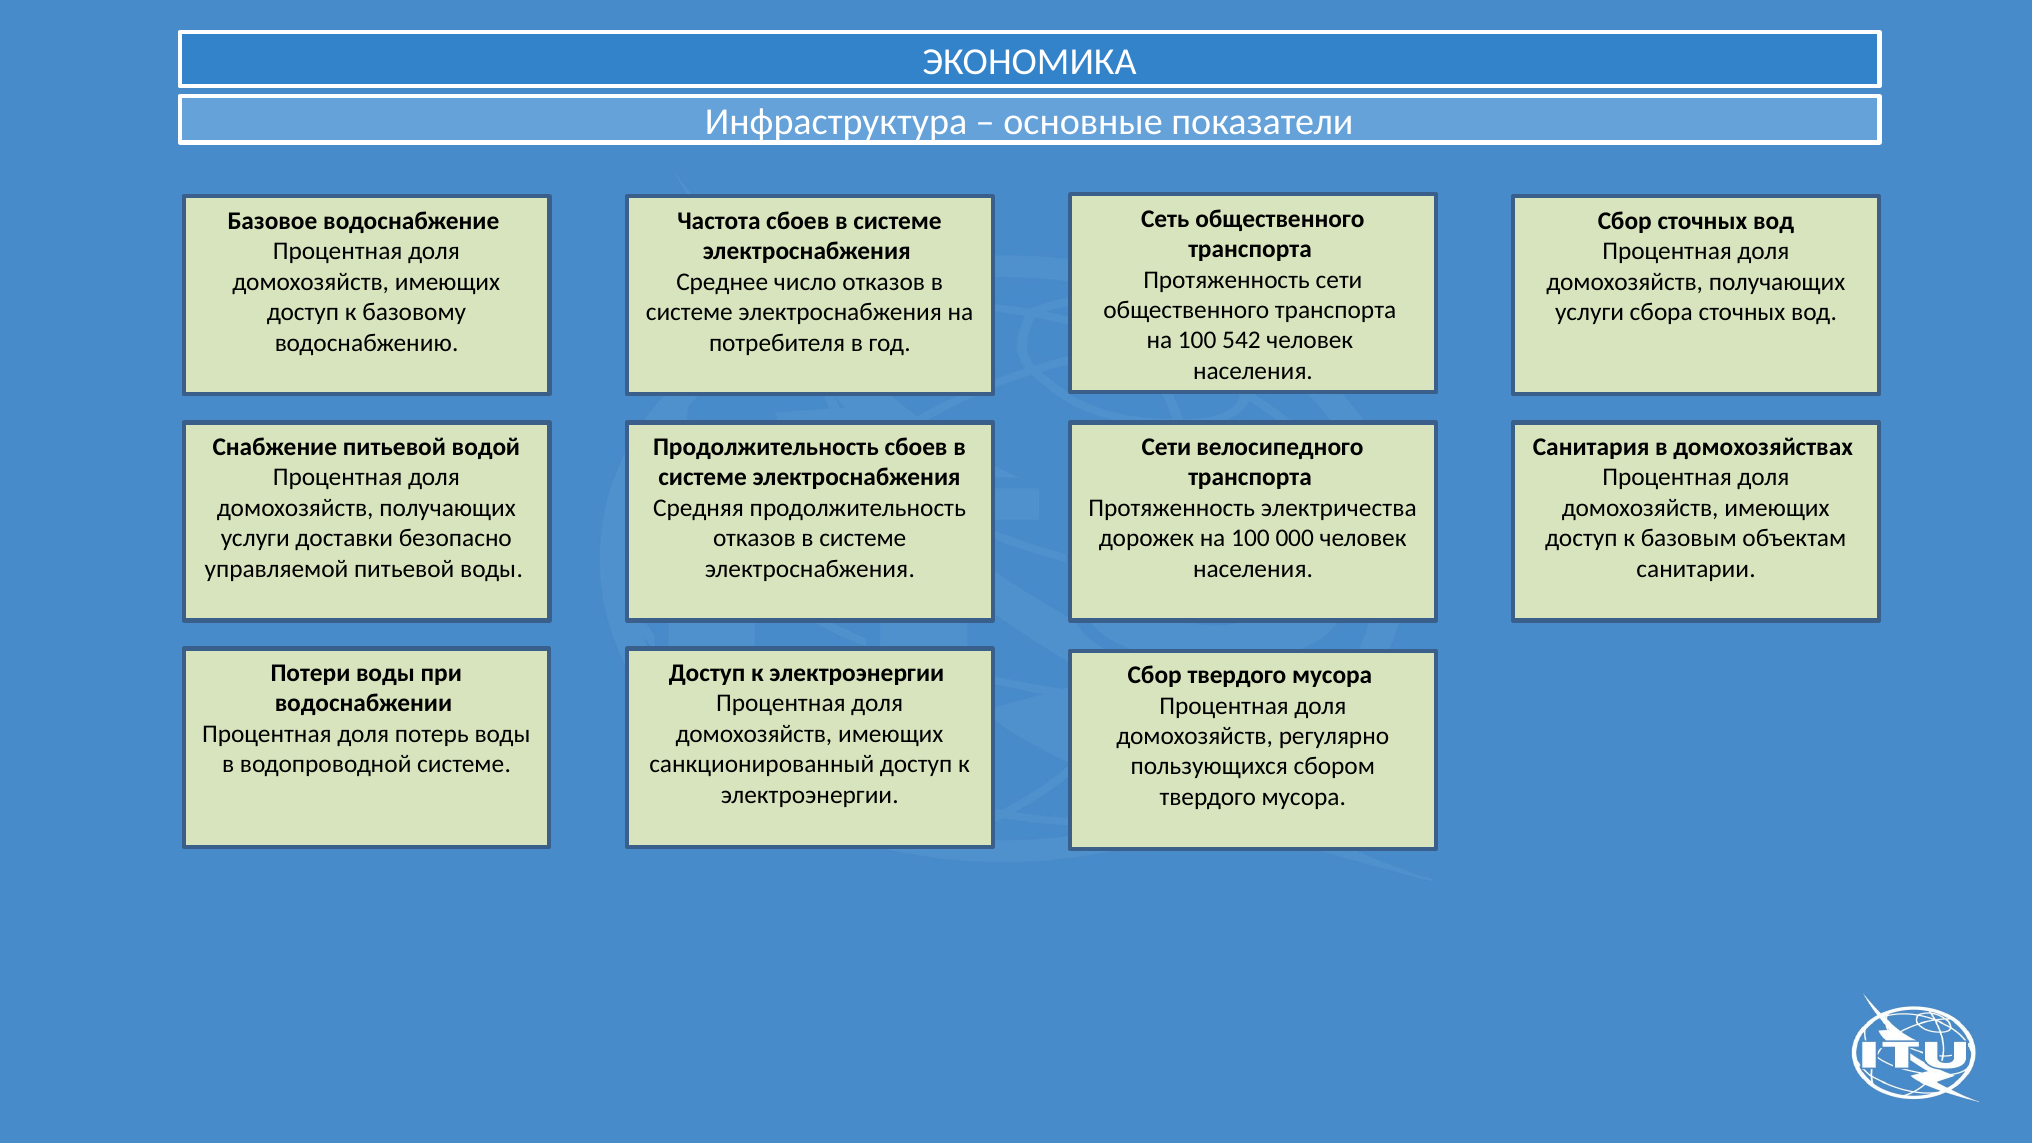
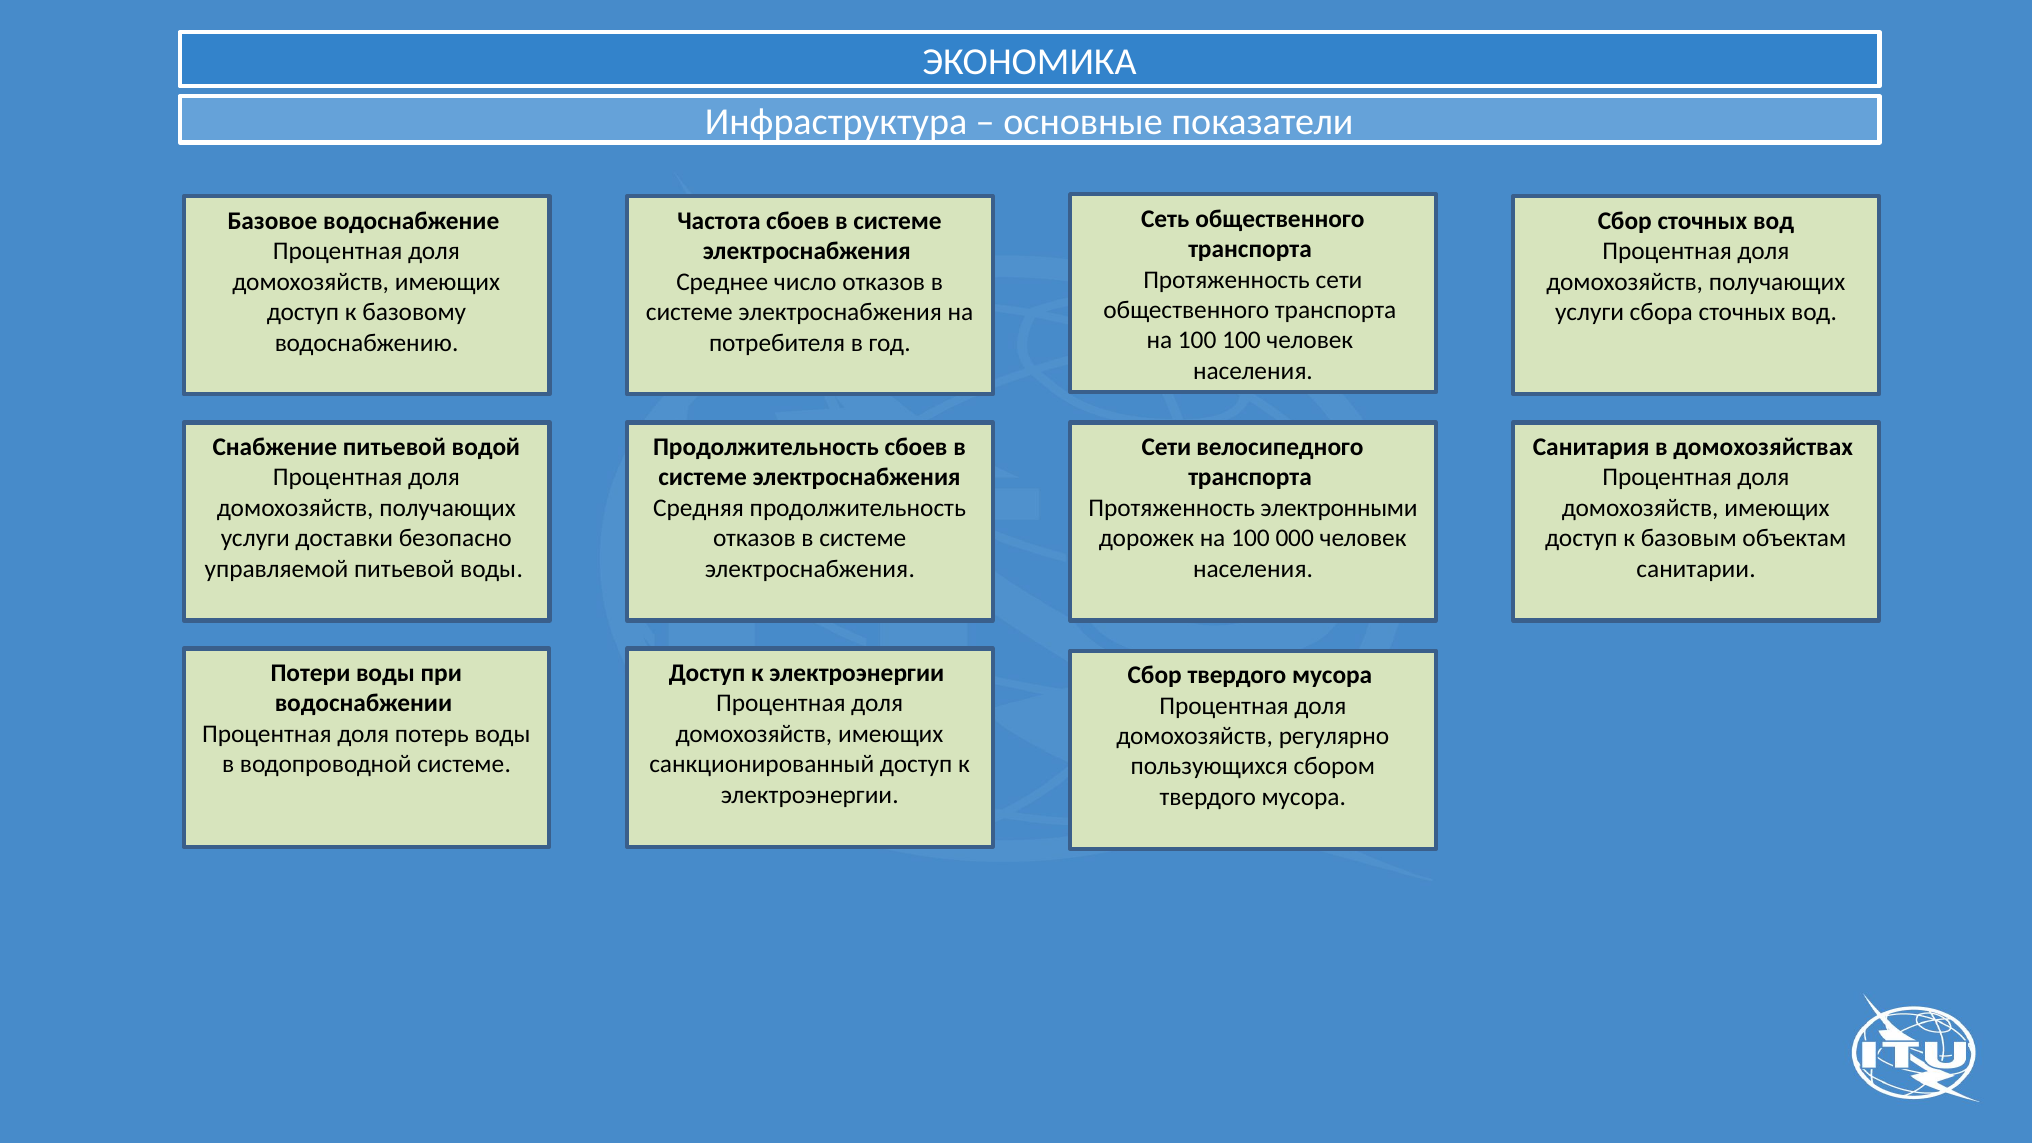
100 542: 542 -> 100 (1241, 341)
электричества: электричества -> электронными (1339, 508)
